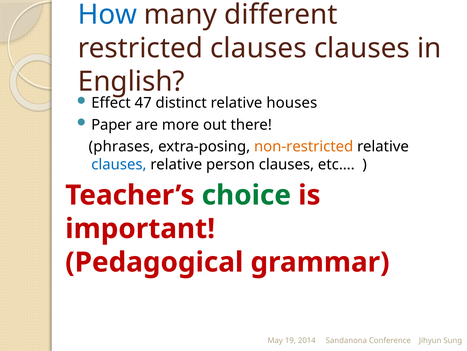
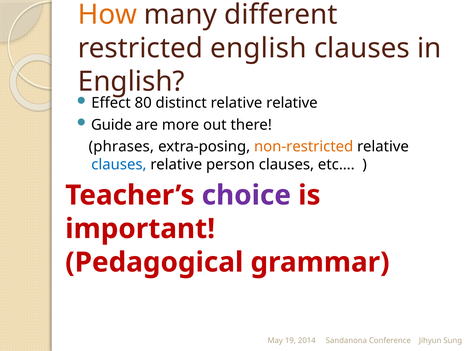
How colour: blue -> orange (107, 15)
restricted clauses: clauses -> english (258, 48)
47: 47 -> 80 (143, 103)
relative houses: houses -> relative (292, 103)
Paper: Paper -> Guide (111, 125)
choice colour: green -> purple (246, 195)
